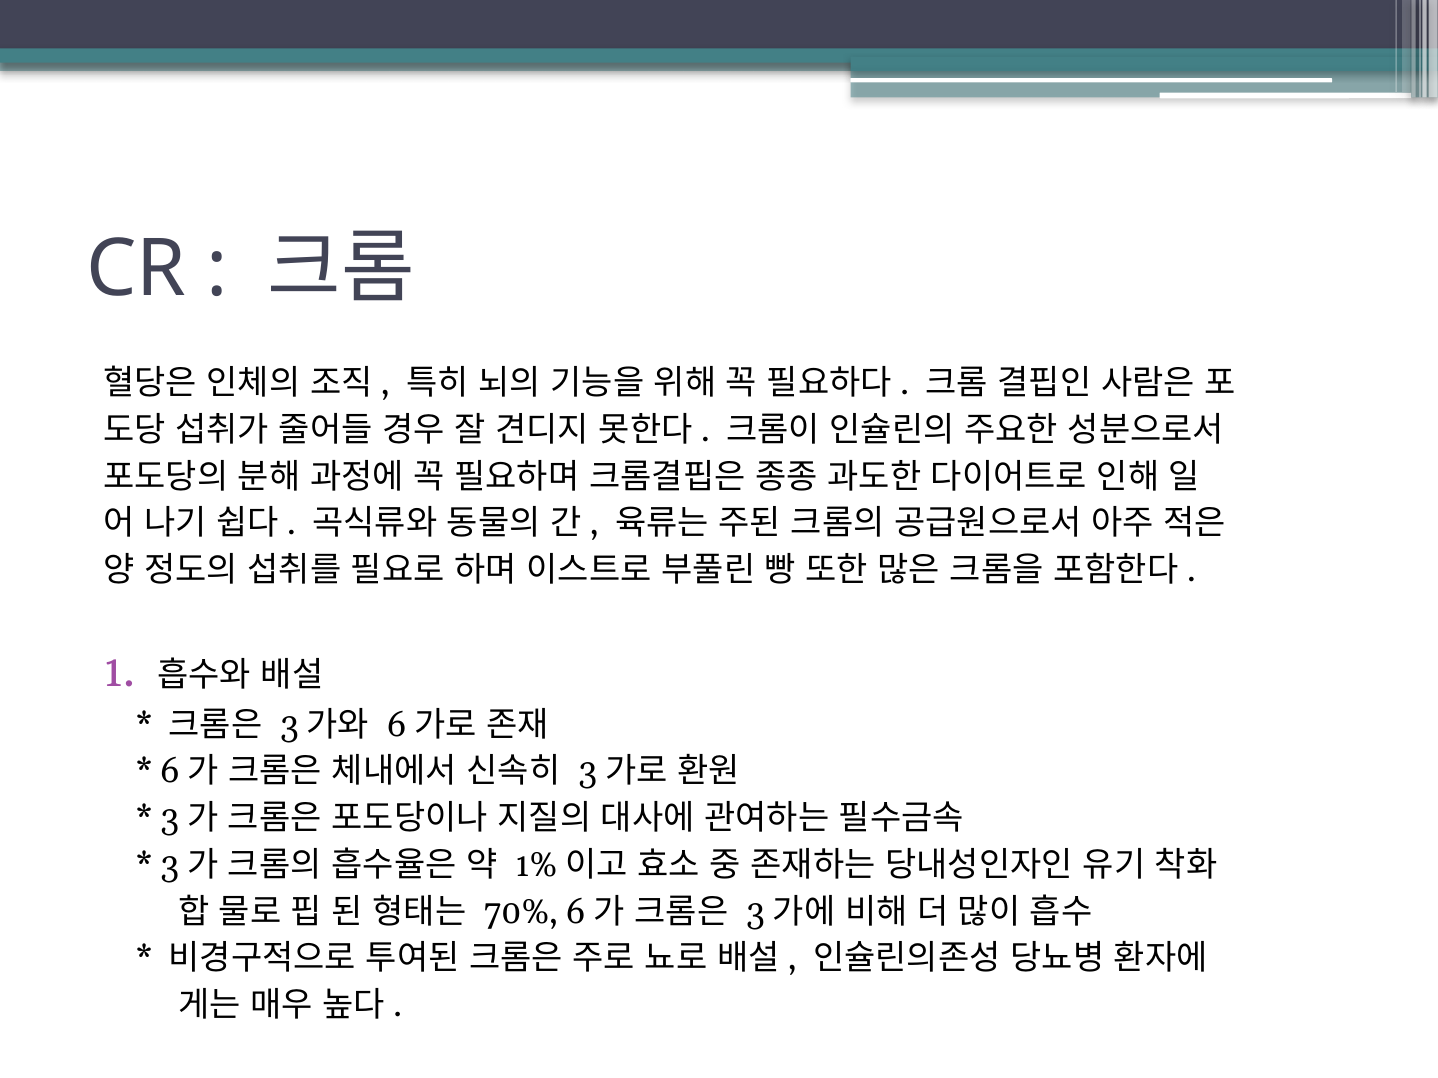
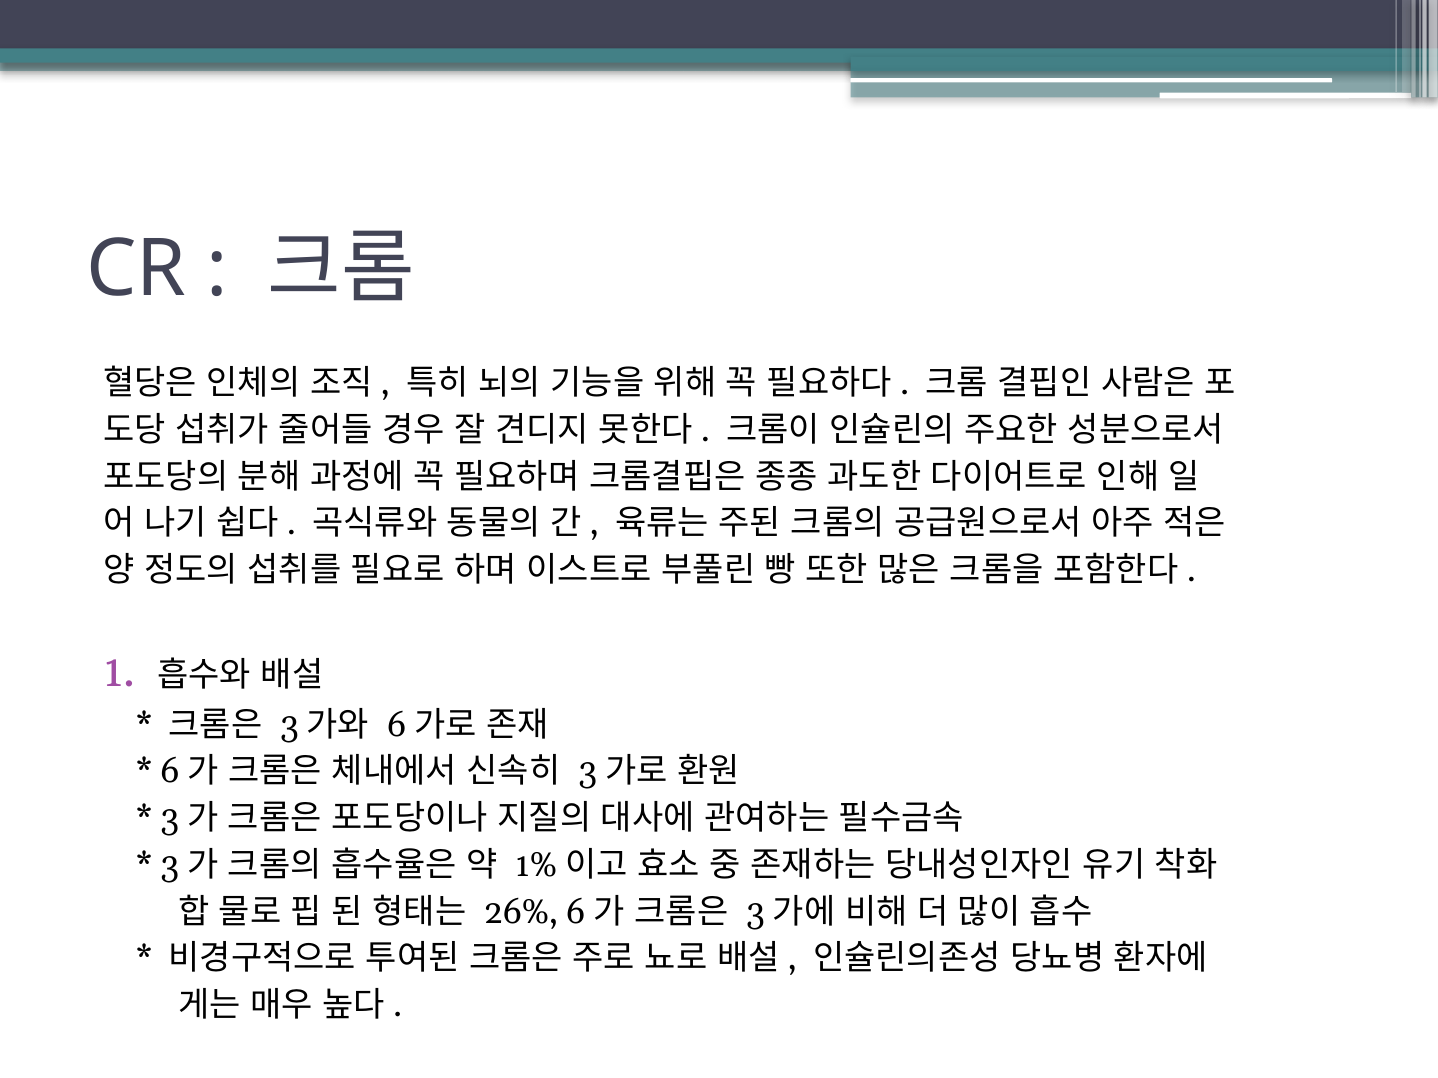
70%: 70% -> 26% (521, 912)
